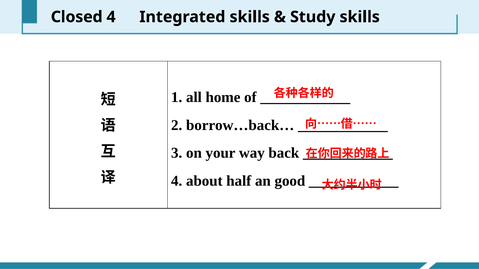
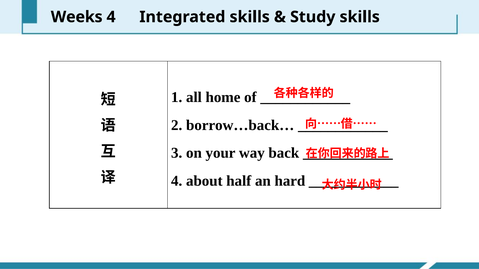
Closed: Closed -> Weeks (77, 17)
good: good -> hard (290, 181)
